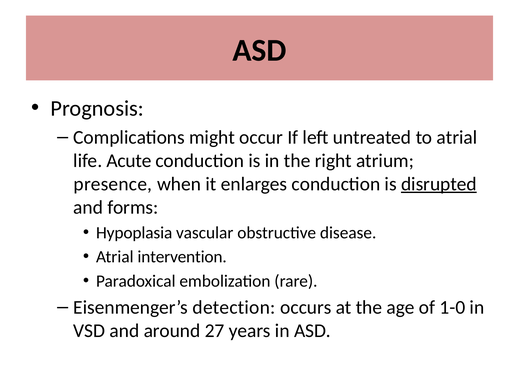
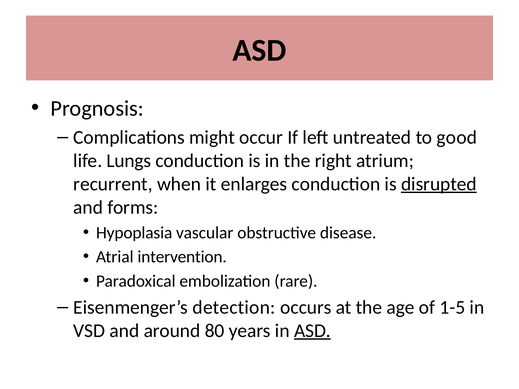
to atrial: atrial -> good (457, 137)
Acute: Acute -> Lungs (129, 161)
presence: presence -> recurrent (113, 184)
1-0: 1-0 -> 1-5 (452, 308)
27: 27 -> 80 (215, 331)
ASD underline: none -> present (312, 331)
